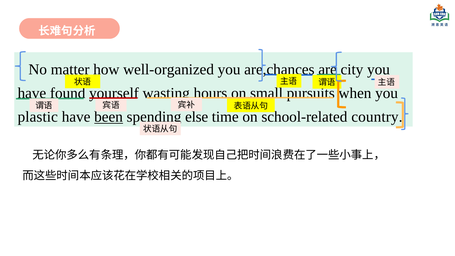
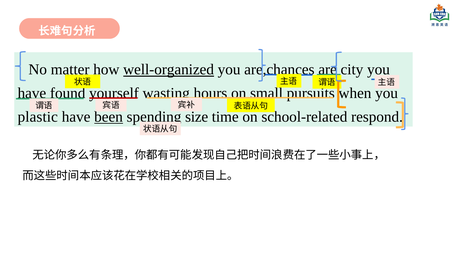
well-organized underline: none -> present (169, 70)
else: else -> size (197, 117)
country: country -> respond (377, 117)
